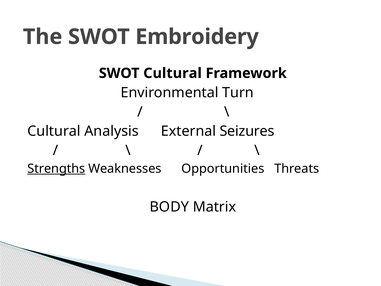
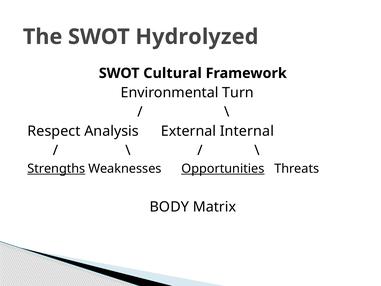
Embroidery: Embroidery -> Hydrolyzed (197, 37)
Cultural: Cultural -> Respect (54, 131)
Seizures: Seizures -> Internal (247, 131)
Opportunities underline: none -> present (223, 168)
